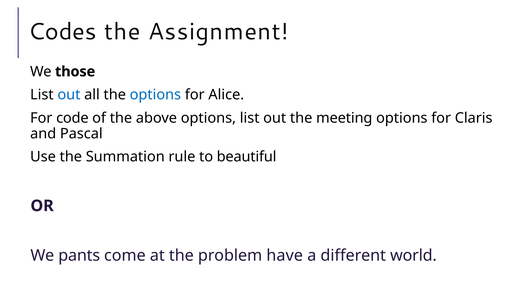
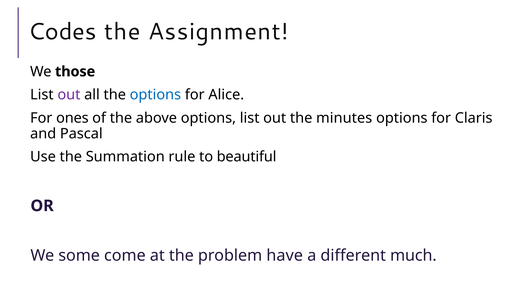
out colour: blue -> purple (69, 95)
code: code -> ones (72, 118)
meeting: meeting -> minutes (344, 118)
pants: pants -> some (79, 256)
world: world -> much (413, 256)
